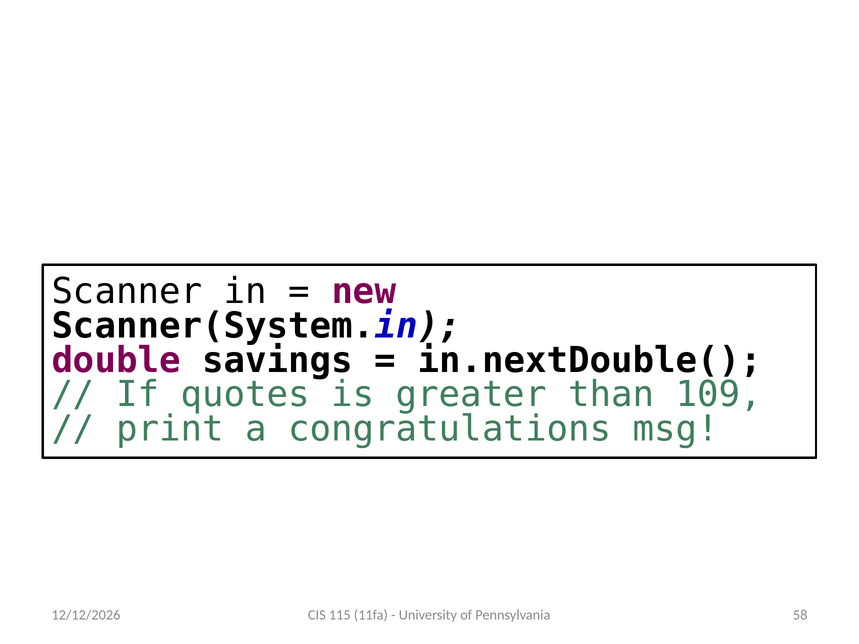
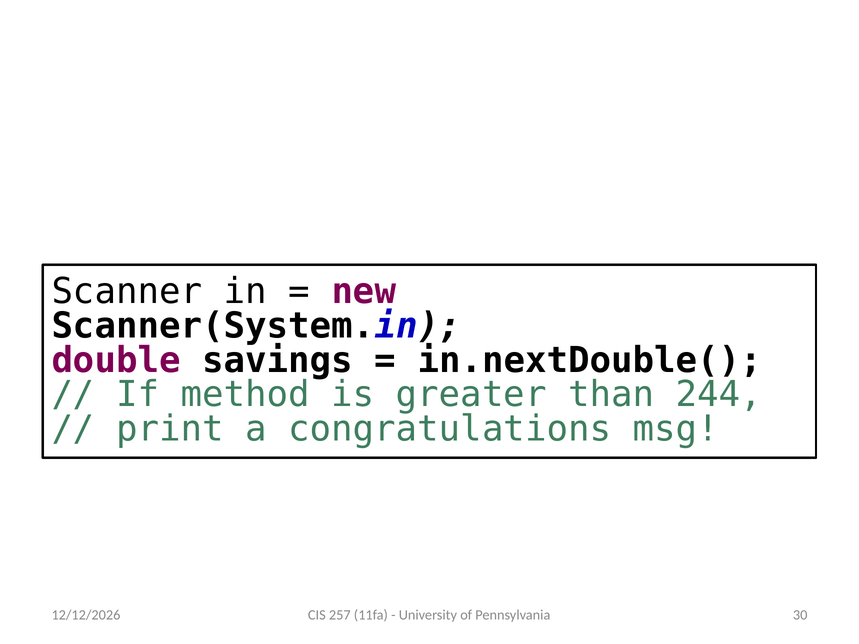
quotes: quotes -> method (245, 395)
109: 109 -> 244 (719, 395)
115: 115 -> 257 (340, 615)
58: 58 -> 30 (800, 615)
